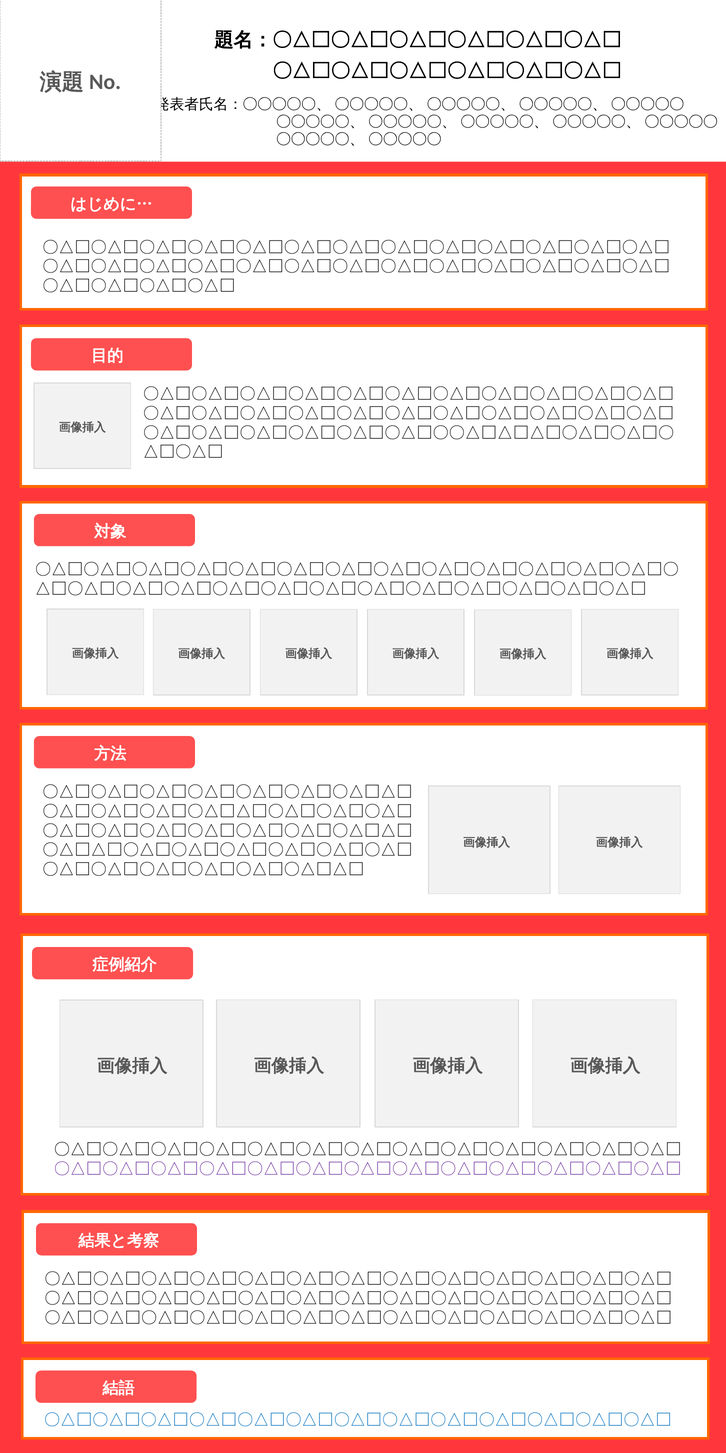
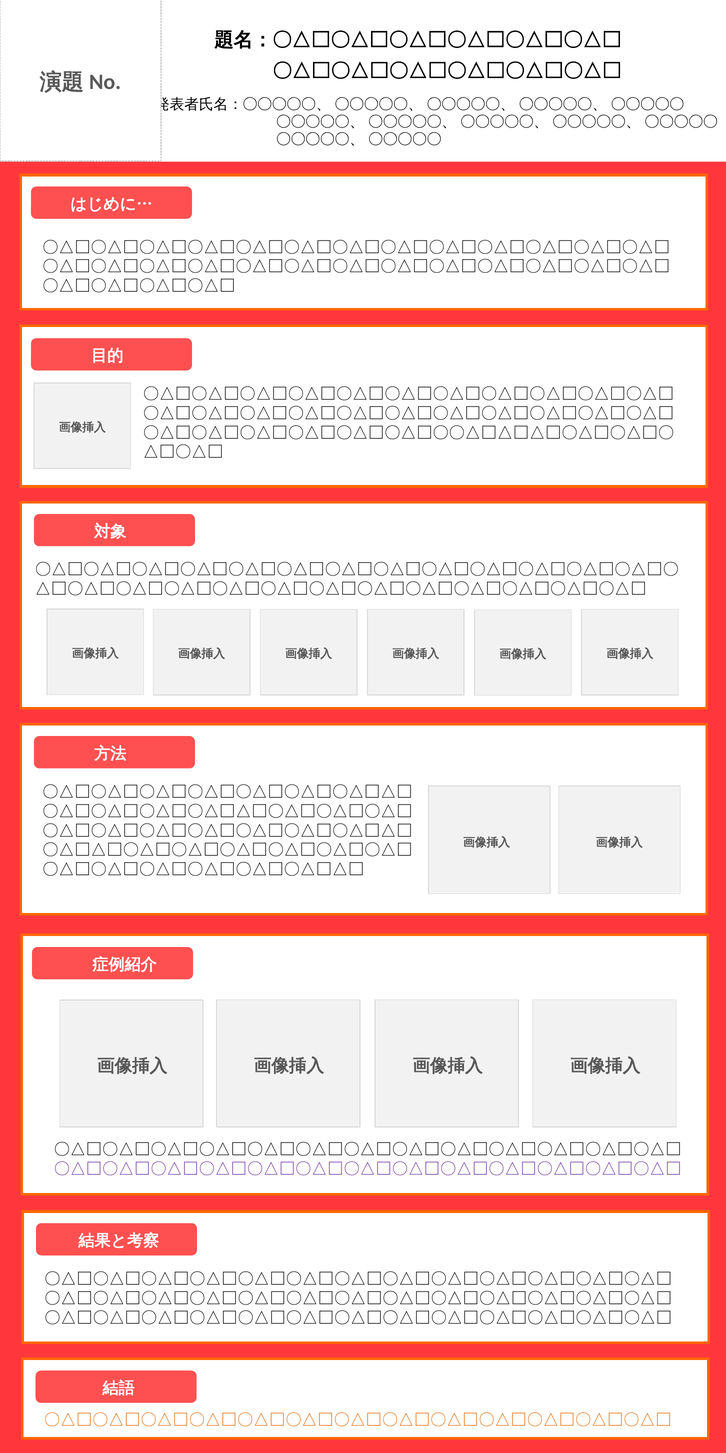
〇△□〇△□〇△□〇△□〇△□〇△□〇△□〇△□〇△□〇△□〇△□〇△□〇△□ colour: blue -> orange (358, 1419)
